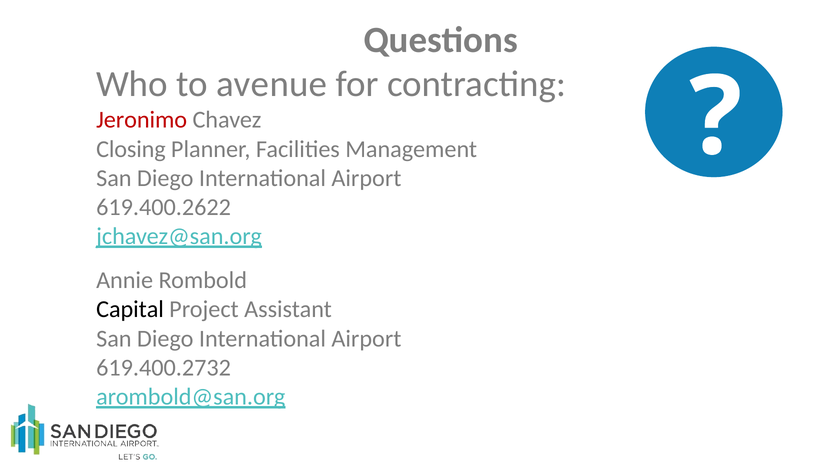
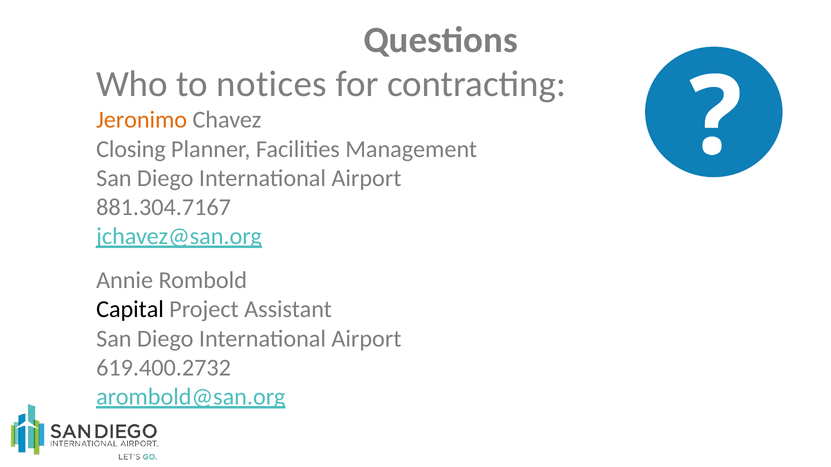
avenue: avenue -> notices (272, 84)
Jeronimo colour: red -> orange (142, 120)
619.400.2622: 619.400.2622 -> 881.304.7167 (164, 207)
